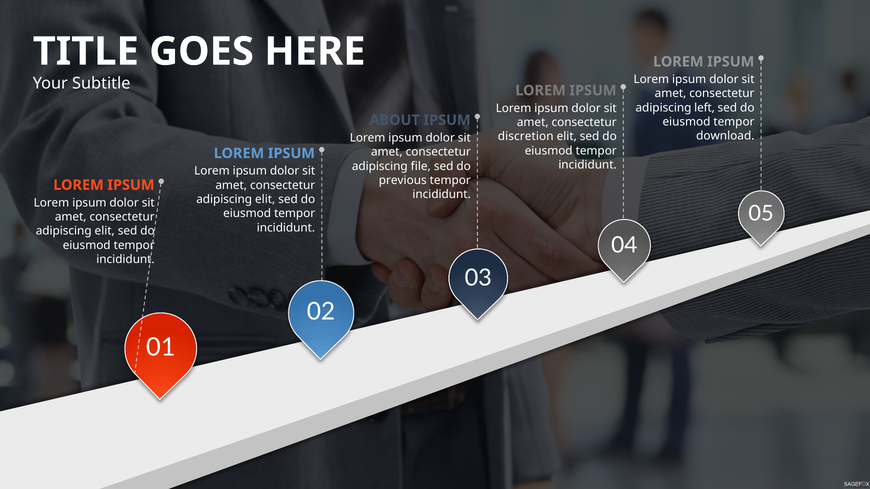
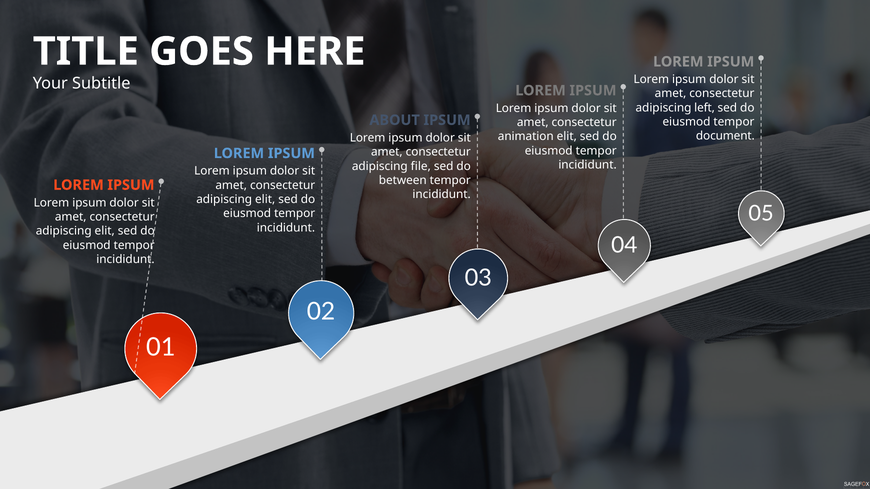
download: download -> document (725, 136)
discretion: discretion -> animation (526, 137)
previous: previous -> between (403, 180)
